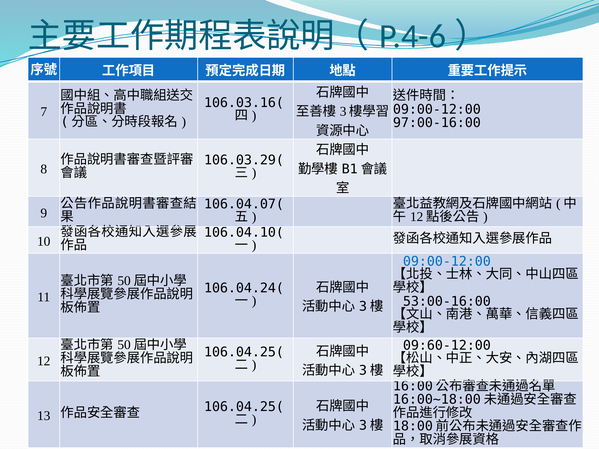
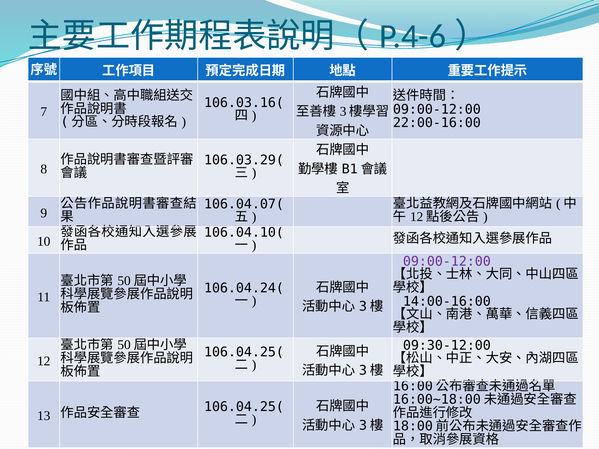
97:00-16:00: 97:00-16:00 -> 22:00-16:00 (437, 123)
09:00-12:00 colour: blue -> purple (447, 262)
53:00-16:00: 53:00-16:00 -> 14:00-16:00 (447, 302)
09:60-12:00: 09:60-12:00 -> 09:30-12:00 (447, 346)
